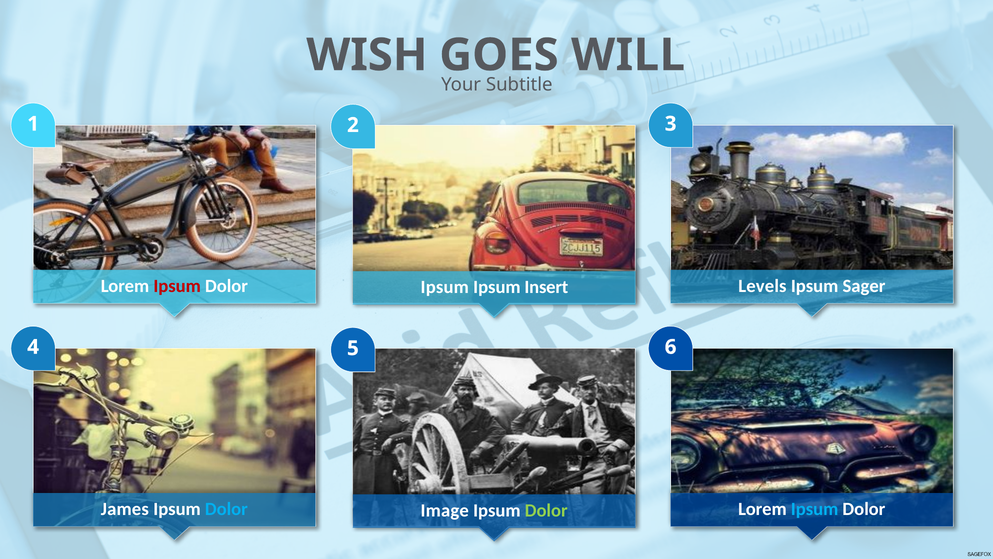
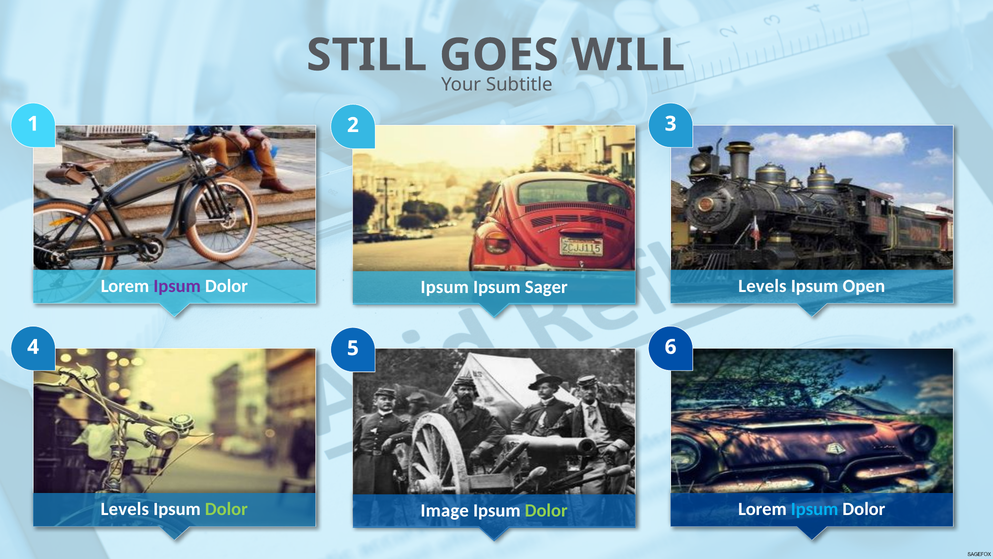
WISH: WISH -> STILL (367, 55)
Ipsum colour: red -> purple (177, 286)
Sager: Sager -> Open (864, 286)
Insert: Insert -> Sager (546, 287)
James: James -> Levels (125, 509)
Dolor colour: light blue -> light green (226, 509)
